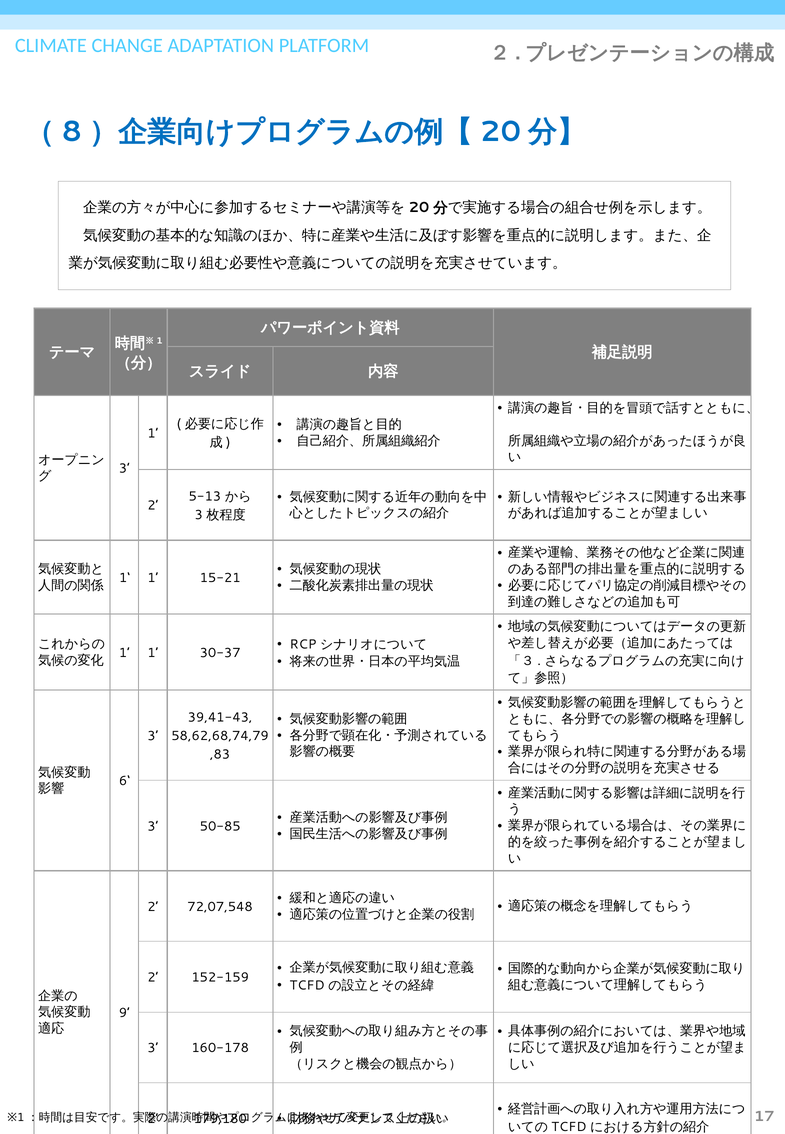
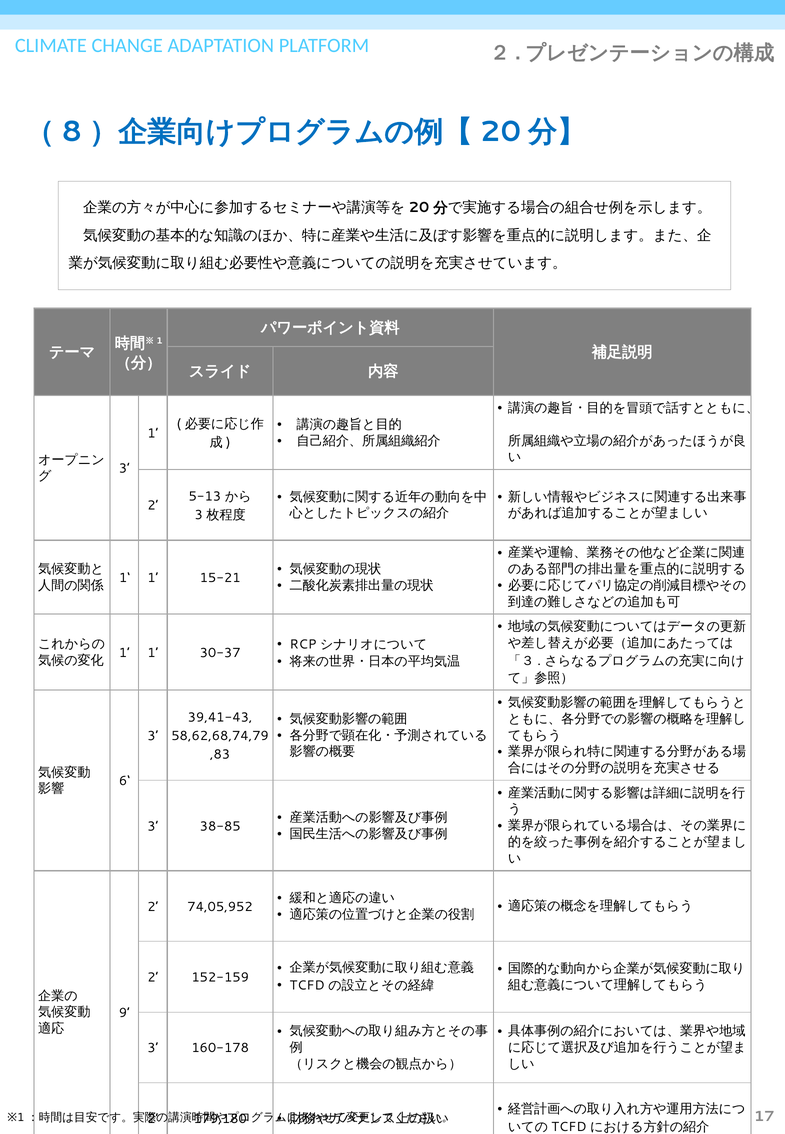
50-85: 50-85 -> 38-85 (220, 826)
72,07,548: 72,07,548 -> 74,05,952 (220, 907)
